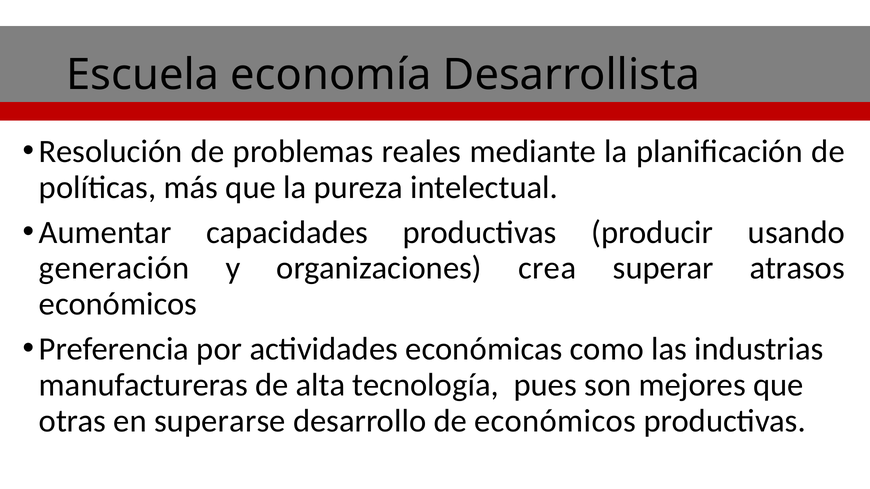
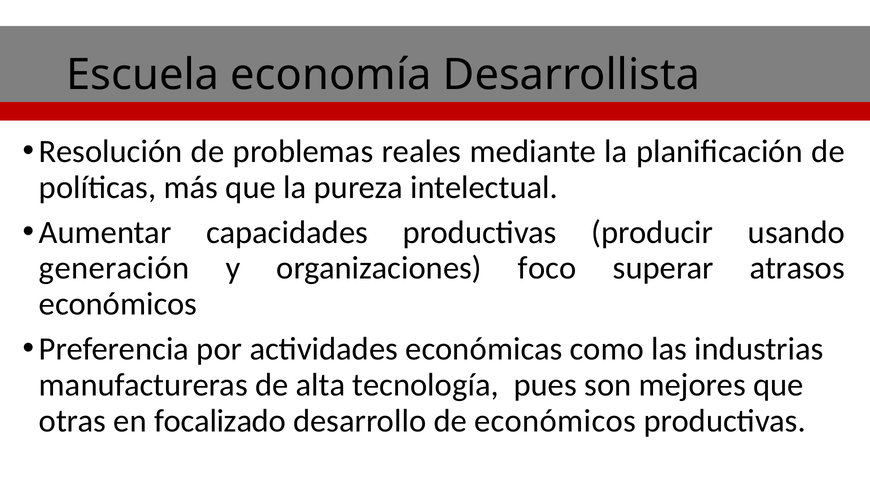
crea: crea -> foco (547, 268)
superarse: superarse -> focalizado (220, 421)
